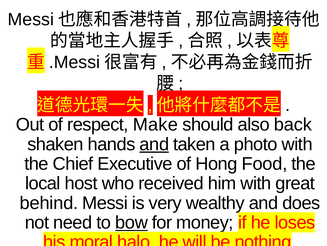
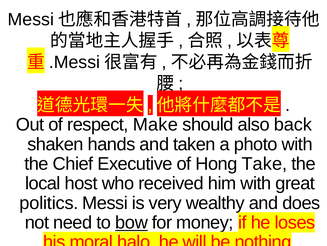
and underline: present -> none (154, 144)
Food: Food -> Take (264, 163)
behind: behind -> politics (49, 202)
